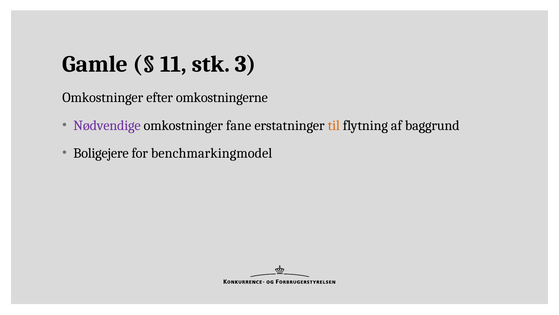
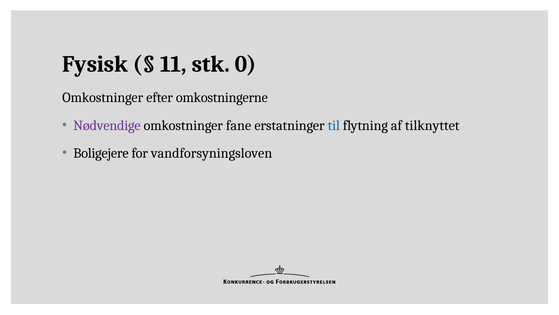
Gamle: Gamle -> Fysisk (95, 64)
3: 3 -> 0 (246, 64)
til colour: orange -> blue (334, 125)
baggrund: baggrund -> tilknyttet (432, 125)
benchmarkingmodel: benchmarkingmodel -> vandforsyningsloven (212, 153)
